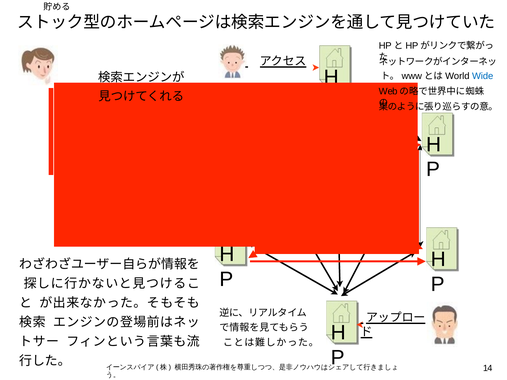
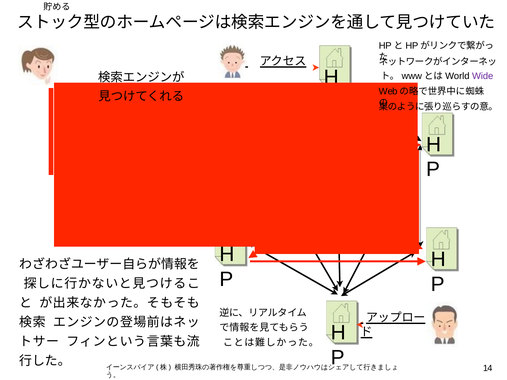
Wide colour: blue -> purple (483, 76)
